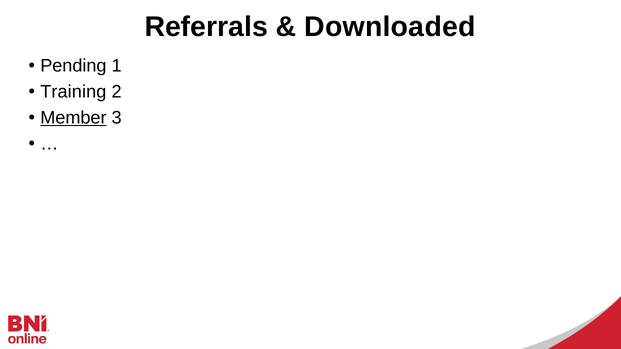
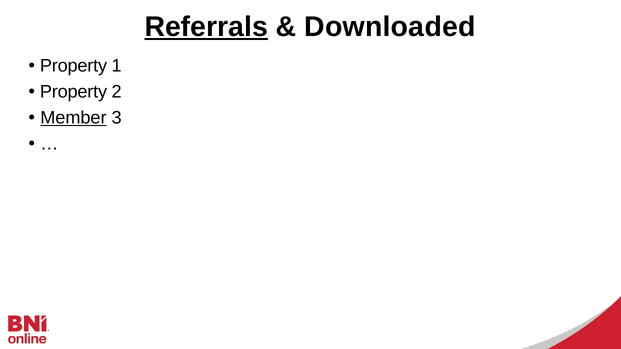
Referrals underline: none -> present (206, 27)
Pending: Pending -> Property (73, 66)
Training: Training -> Property (73, 92)
